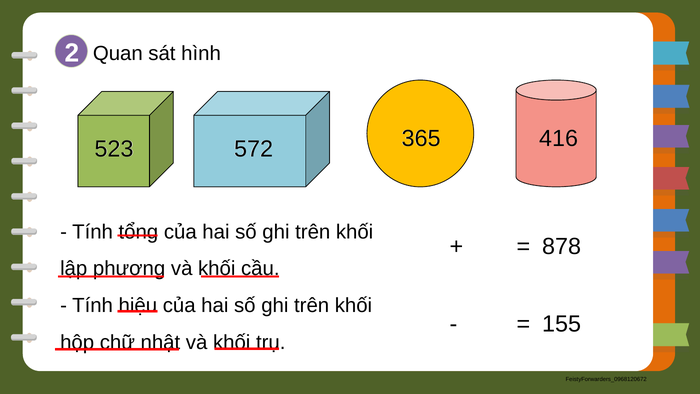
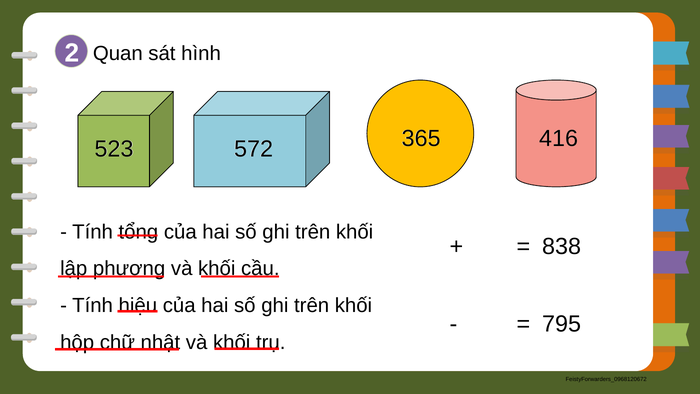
878: 878 -> 838 (562, 246)
155: 155 -> 795 (562, 324)
